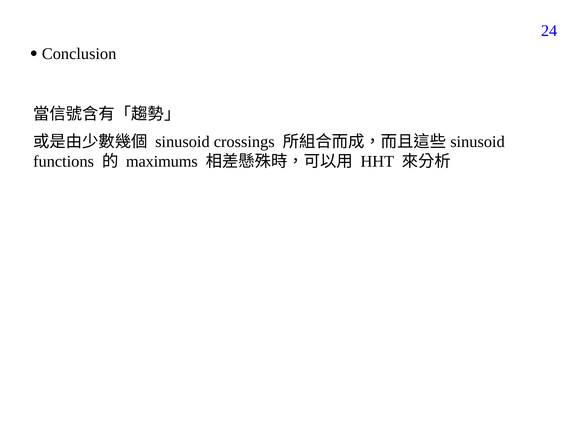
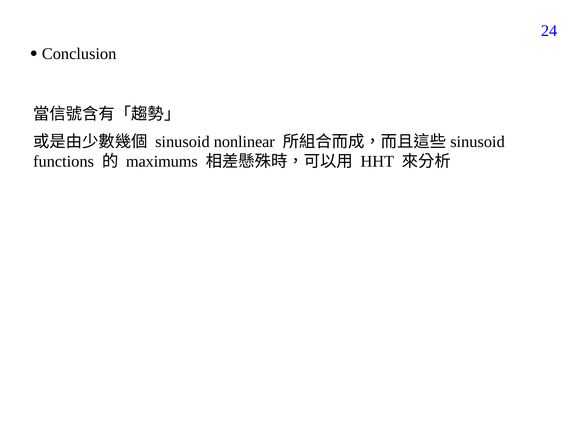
crossings: crossings -> nonlinear (244, 142)
